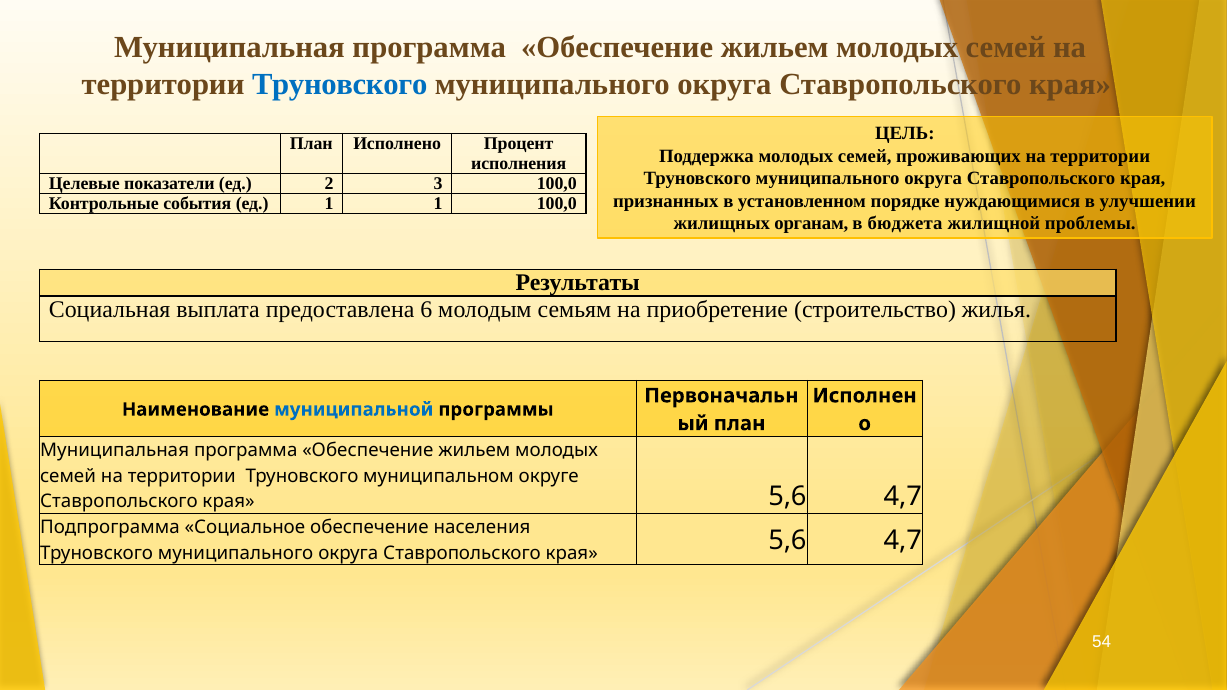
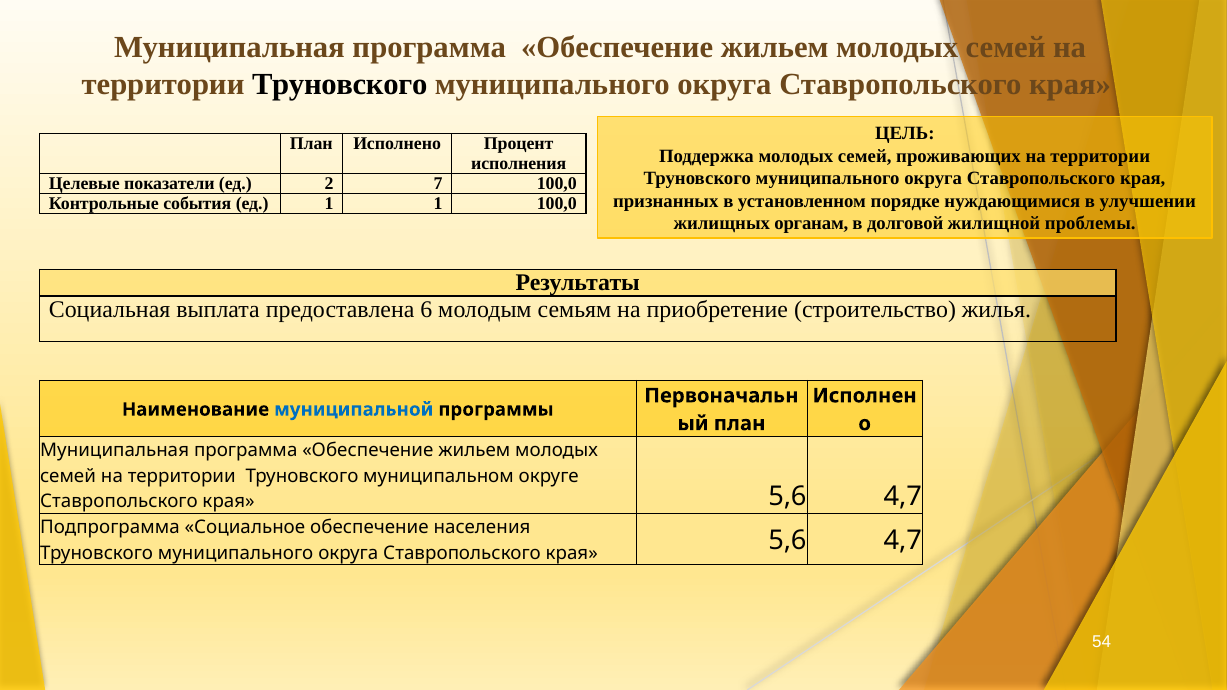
Труновского colour: blue -> black (340, 84)
3: 3 -> 7 (438, 184)
бюджета: бюджета -> долговой (905, 224)
